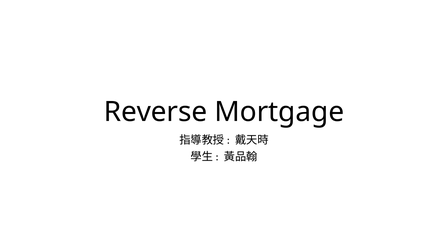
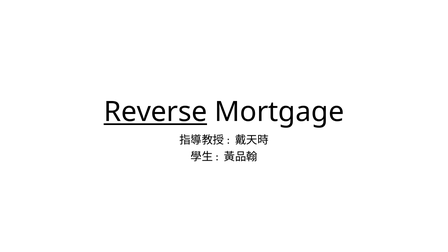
Reverse underline: none -> present (155, 112)
